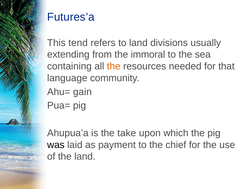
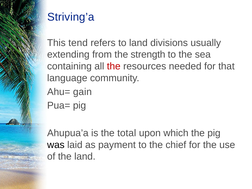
Futures’a: Futures’a -> Striving’a (71, 17)
immoral: immoral -> strength (148, 55)
the colour: orange -> red (114, 66)
take: take -> total (127, 133)
